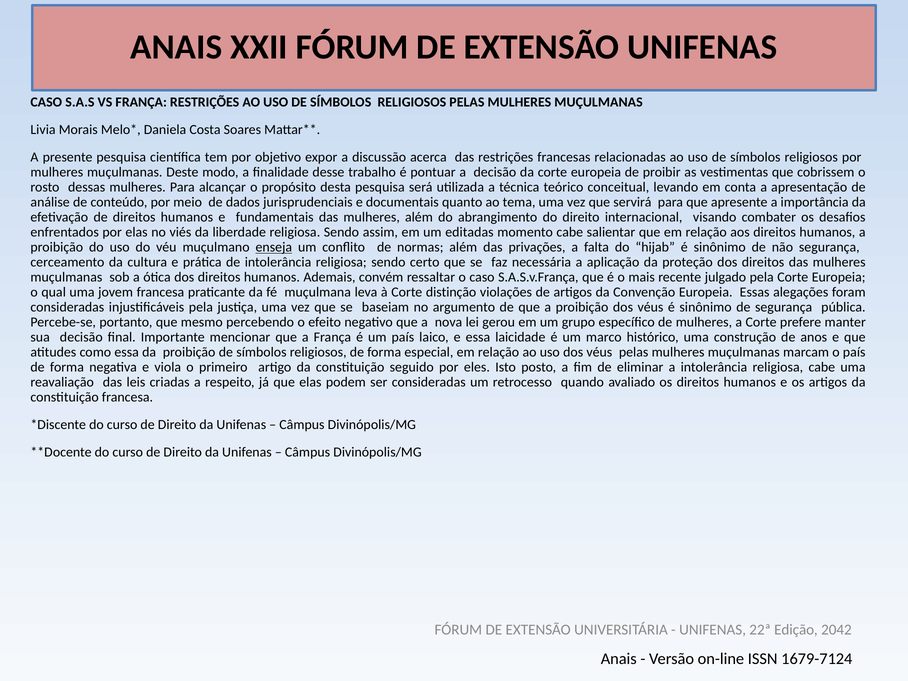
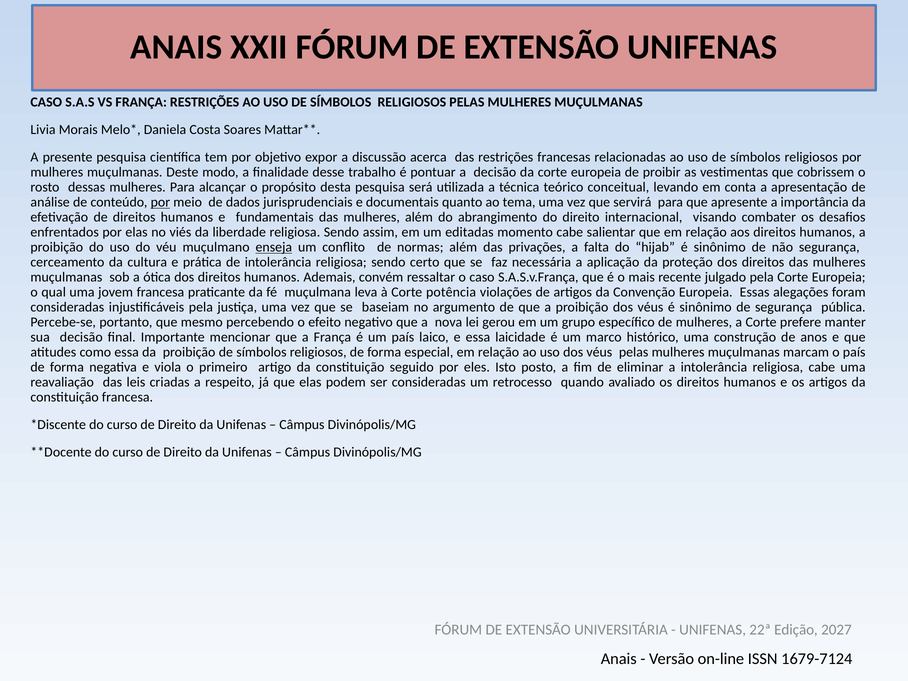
por underline: none -> present (160, 202)
distinção: distinção -> potência (451, 292)
2042: 2042 -> 2027 (836, 630)
